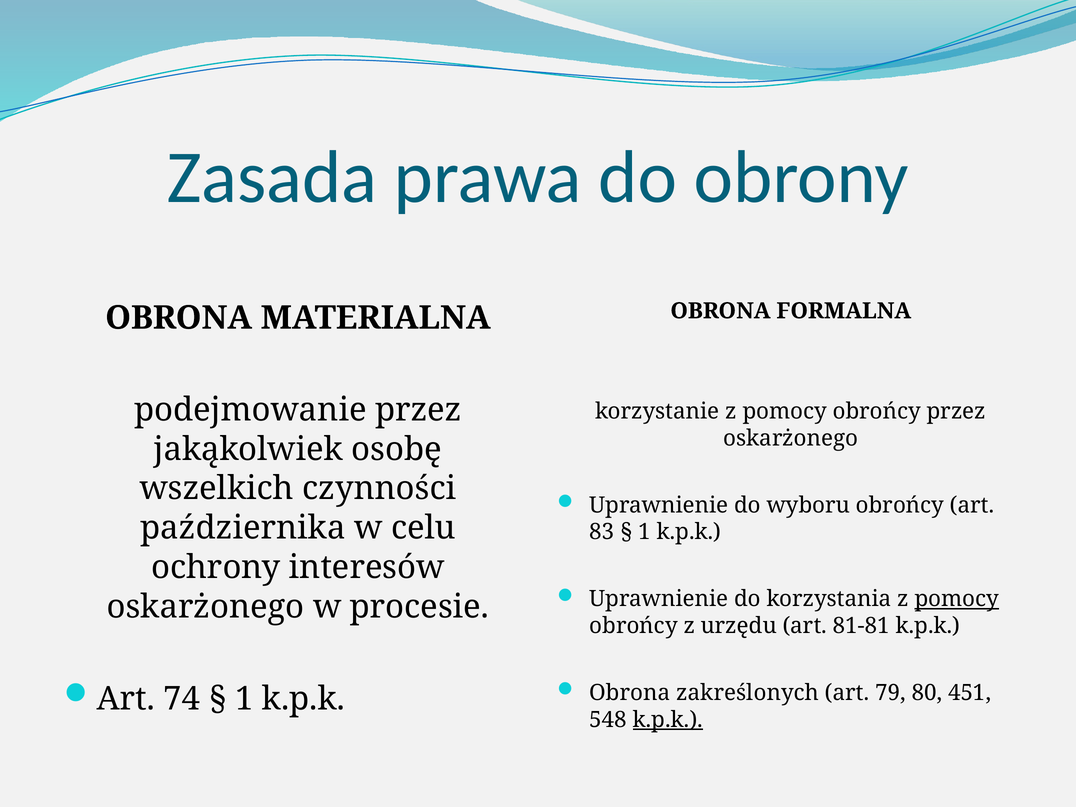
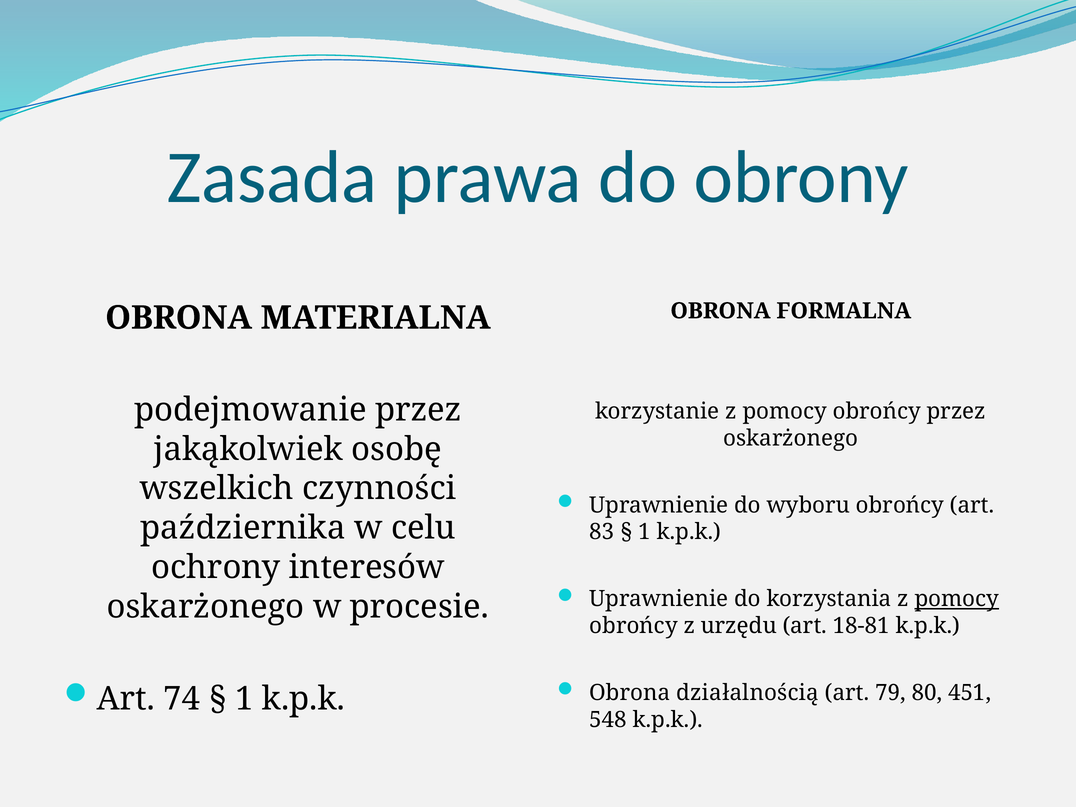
81-81: 81-81 -> 18-81 (861, 626)
zakreślonych: zakreślonych -> działalnością (748, 693)
k.p.k underline: present -> none (668, 720)
